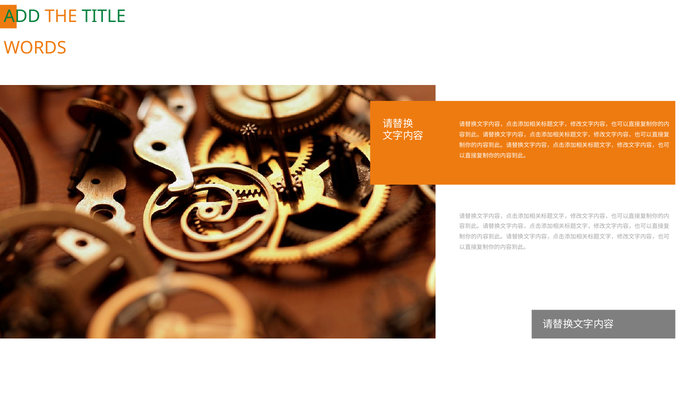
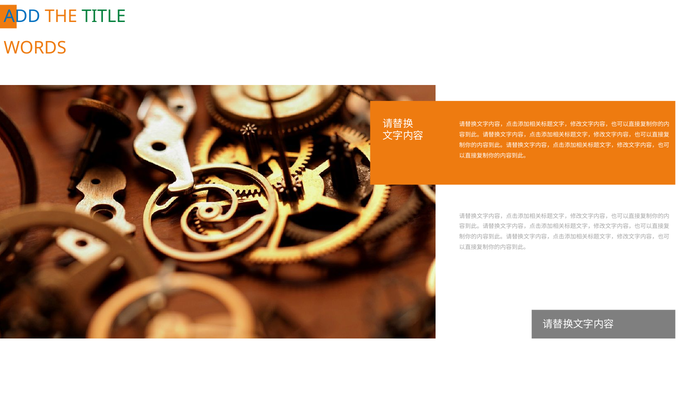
ADD colour: green -> blue (22, 17)
